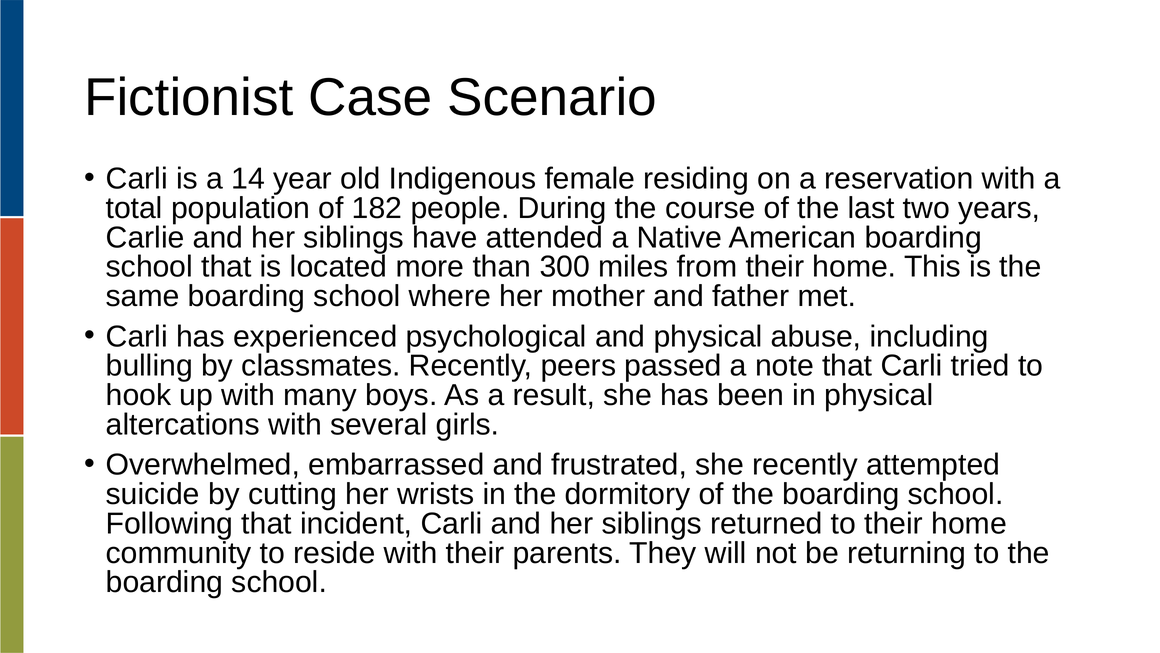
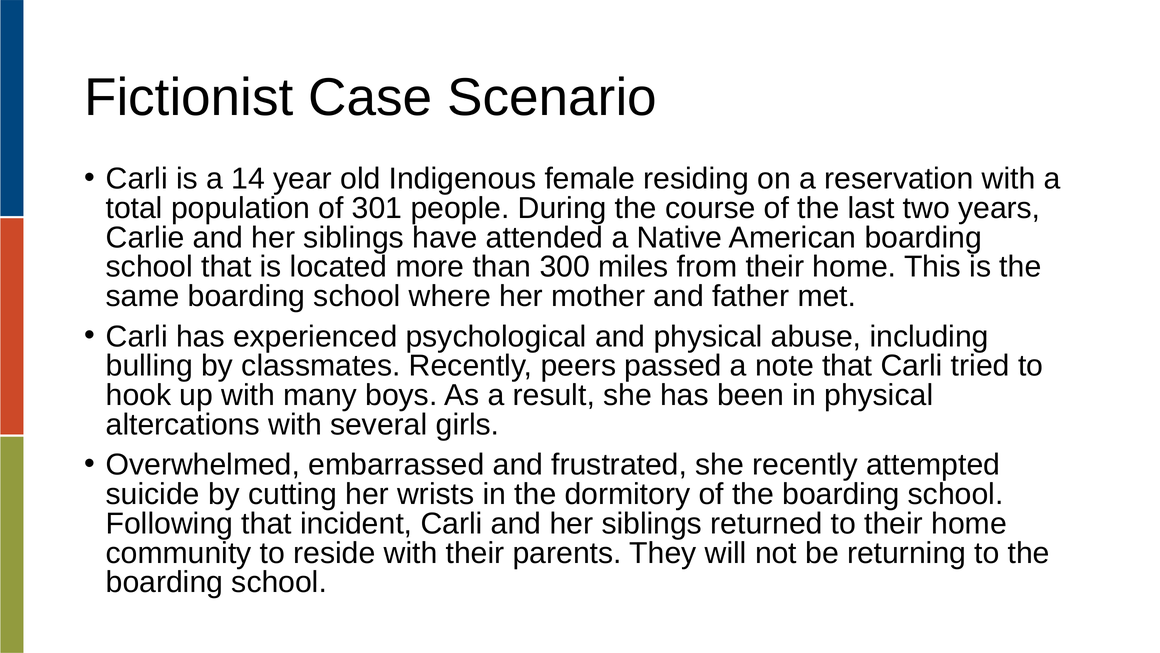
182: 182 -> 301 (377, 208)
